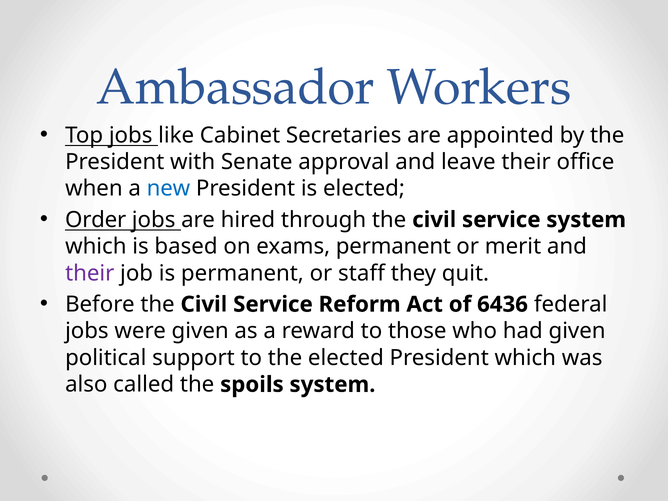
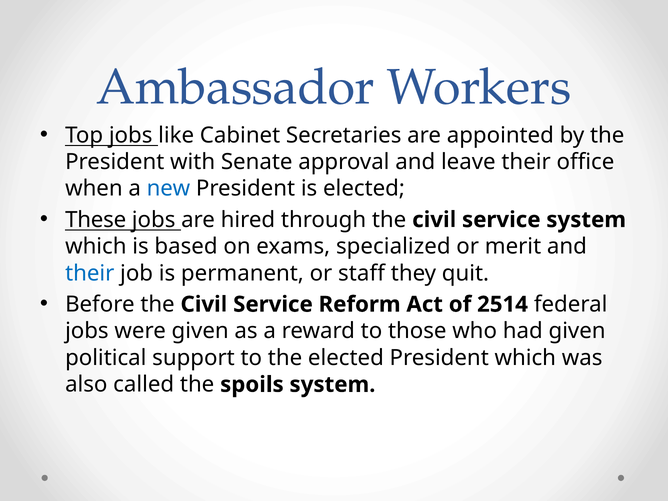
Order: Order -> These (96, 220)
exams permanent: permanent -> specialized (393, 246)
their colour: purple -> blue (90, 273)
6436: 6436 -> 2514 (502, 304)
